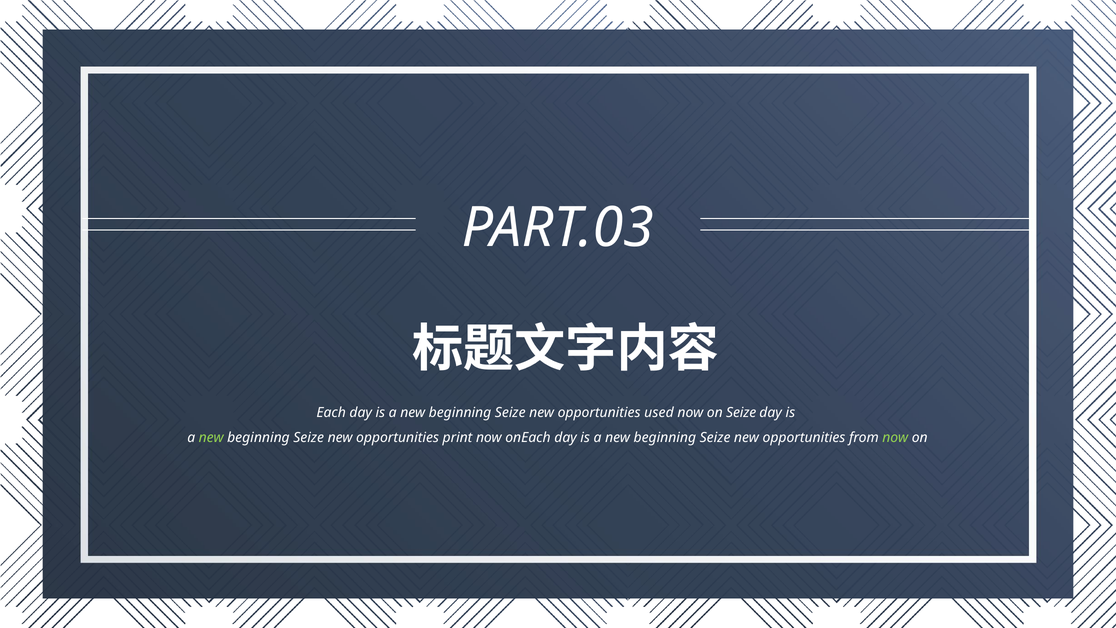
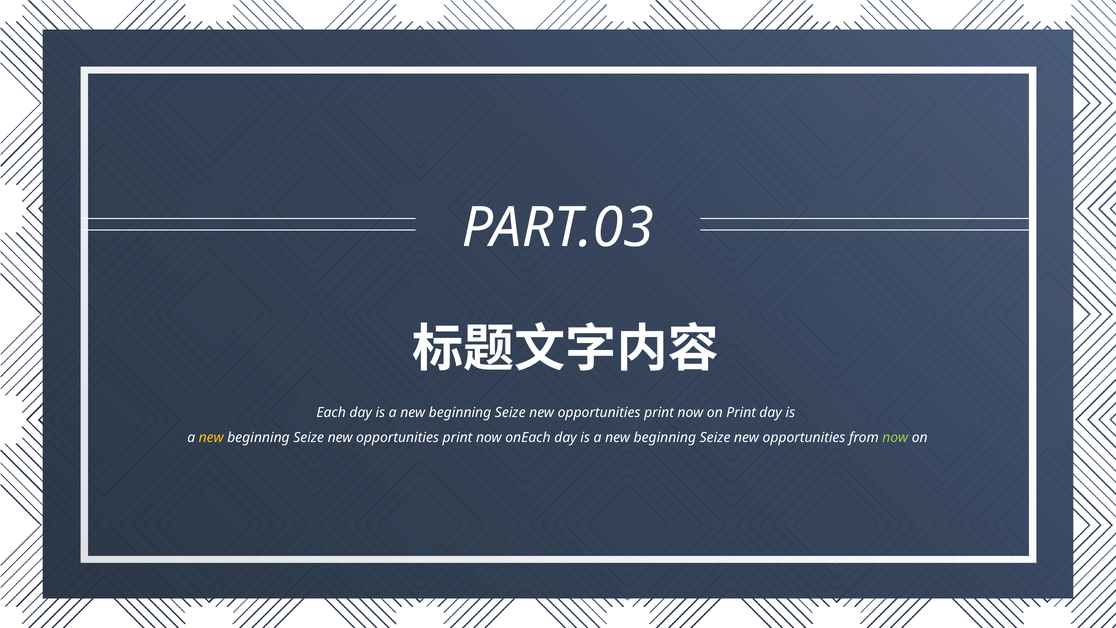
used: used -> print (659, 413)
on Seize: Seize -> Print (741, 413)
new colour: light green -> yellow (211, 438)
